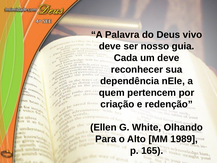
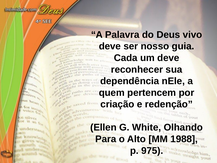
1989: 1989 -> 1988 (184, 139)
165: 165 -> 975 (152, 150)
